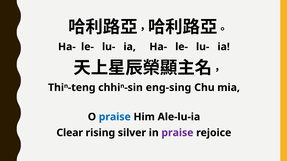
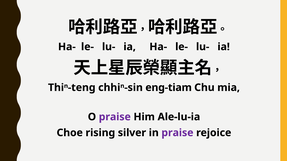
eng-sing: eng-sing -> eng-tiam (169, 88)
praise colour: blue -> purple (115, 117)
Clear: Clear -> Choe (70, 133)
